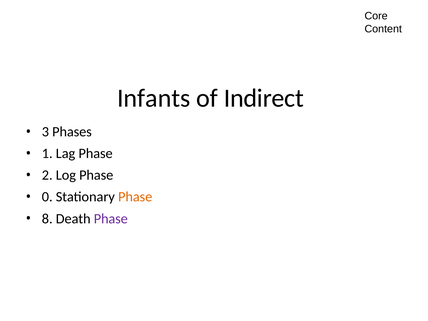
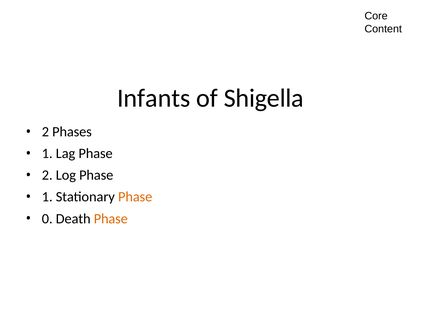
Indirect: Indirect -> Shigella (264, 98)
3: 3 -> 2 (45, 132)
0: 0 -> 1 (47, 197)
8: 8 -> 0 (47, 219)
Phase colour: purple -> orange (111, 219)
